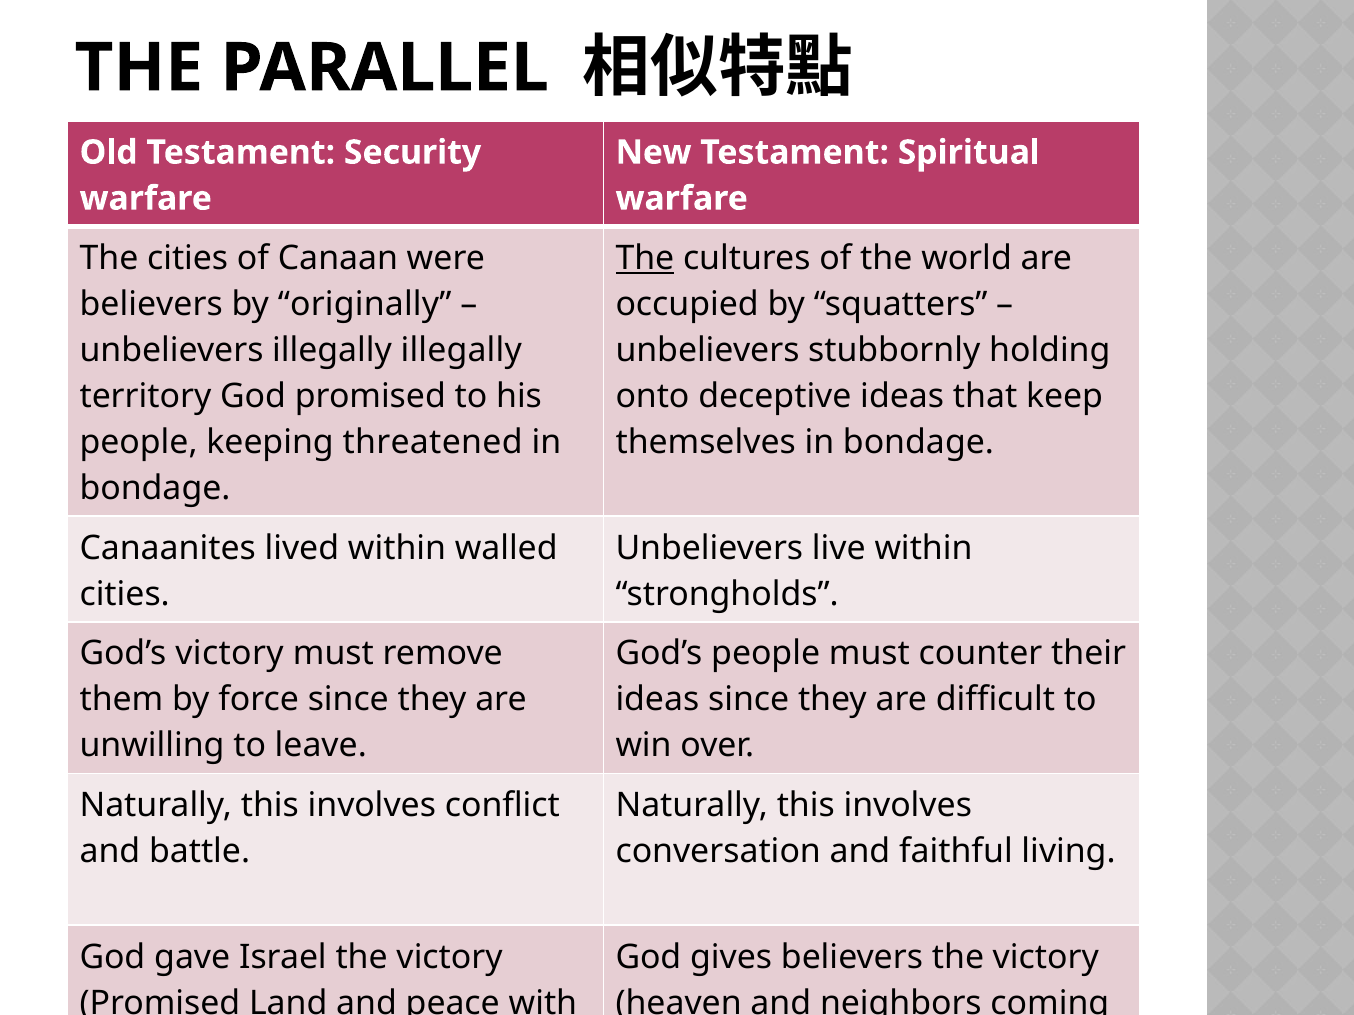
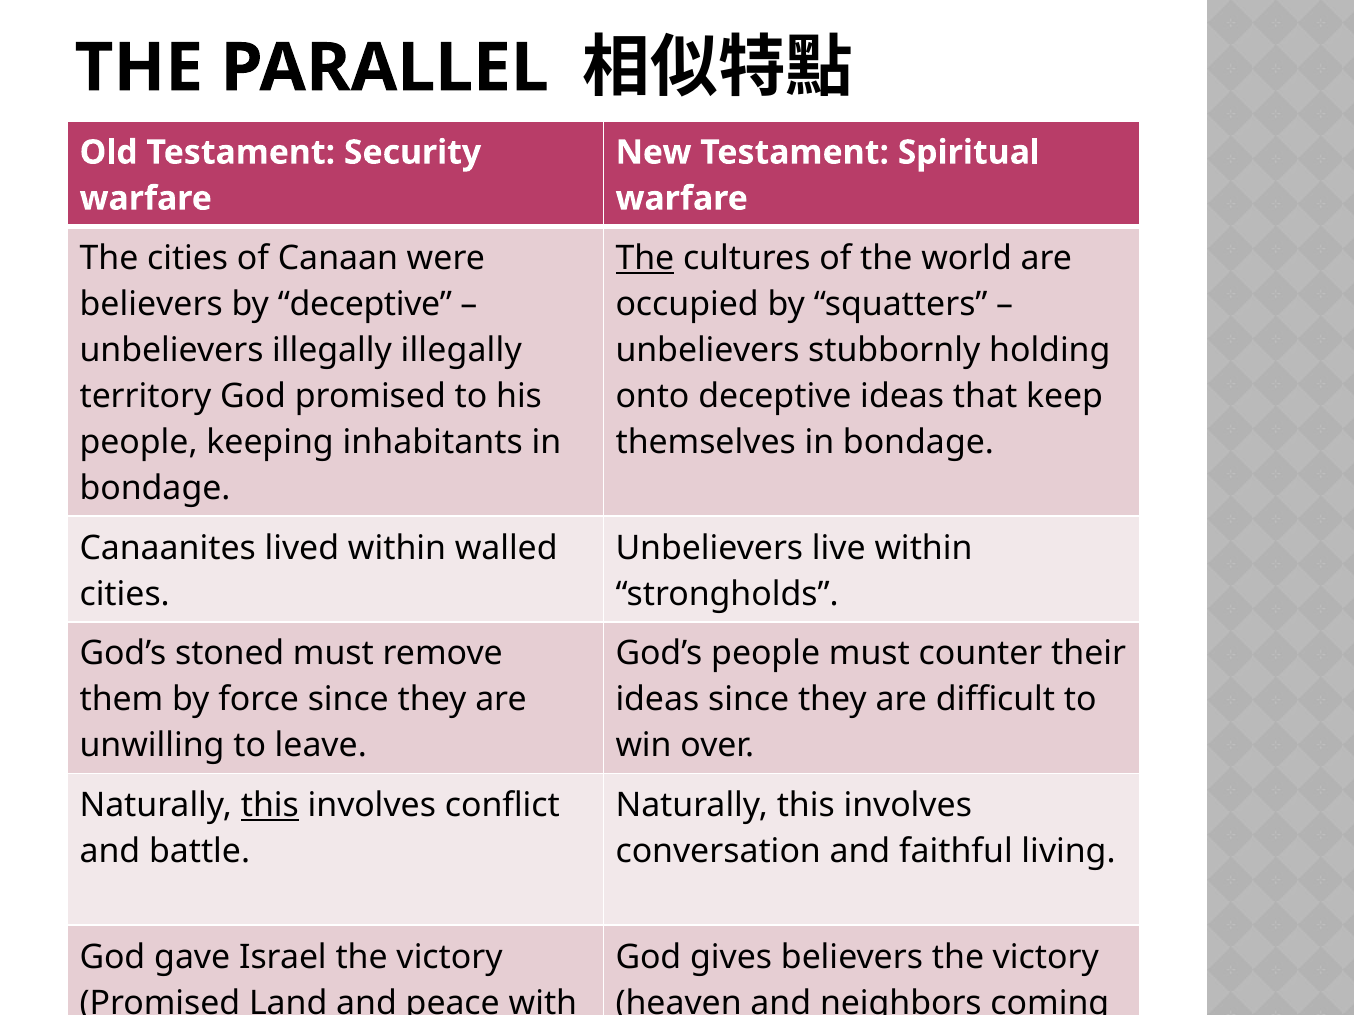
by originally: originally -> deceptive (365, 304)
threatened: threatened -> inhabitants (433, 442)
God’s victory: victory -> stoned (230, 654)
this underline: none -> present (270, 806)
